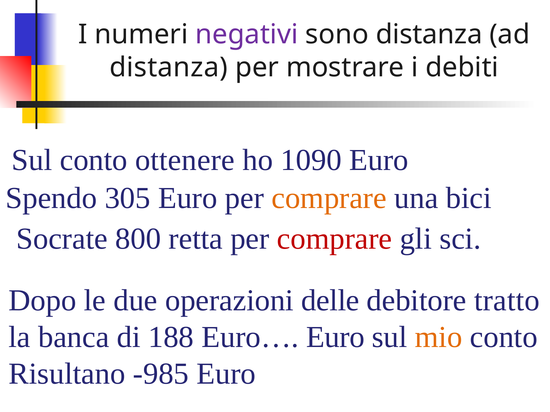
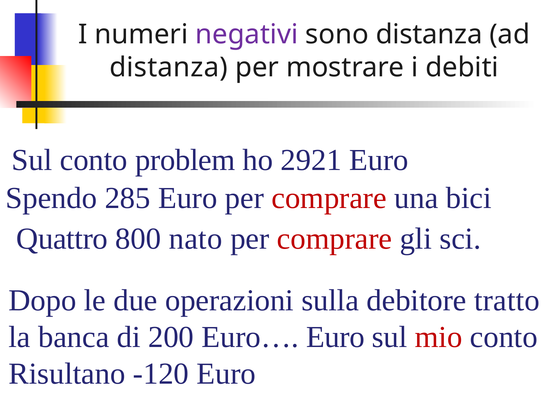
ottenere: ottenere -> problem (185, 160)
1090: 1090 -> 2921 (311, 160)
305: 305 -> 285 (128, 198)
comprare colour: orange -> red (329, 198)
Socrate: Socrate -> Quattro (62, 239)
retta: retta -> nato (196, 239)
delle: delle -> sulla (330, 301)
188: 188 -> 200 (171, 337)
mio colour: orange -> red (439, 337)
-985: -985 -> -120 (161, 374)
